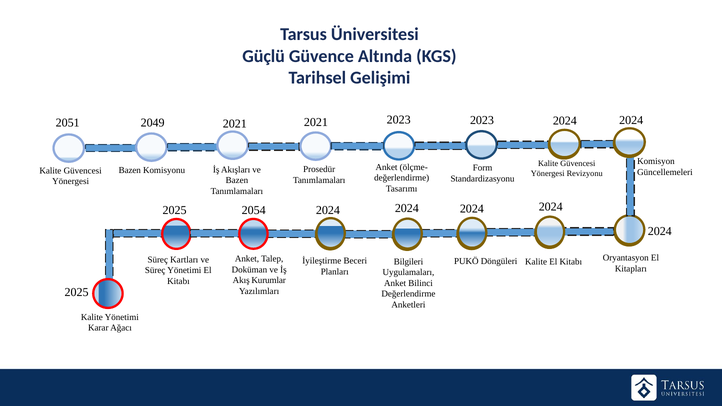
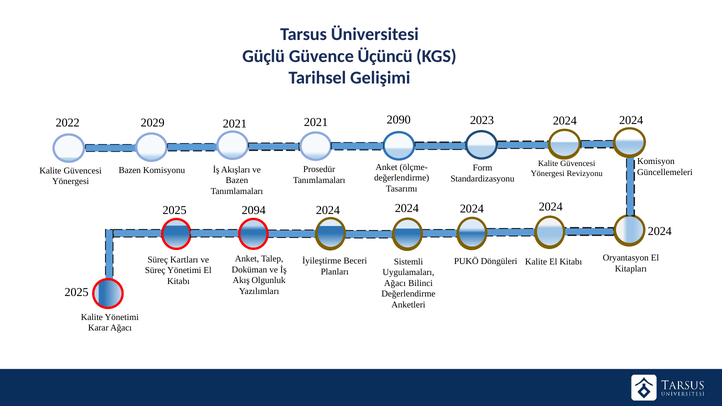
Altında: Altında -> Üçüncü (385, 56)
2023: 2023 -> 2090 (399, 120)
2051: 2051 -> 2022 (68, 123)
2049: 2049 -> 2029 (153, 123)
2054: 2054 -> 2094 (254, 211)
Bilgileri: Bilgileri -> Sistemli (408, 262)
Kurumlar: Kurumlar -> Olgunluk (269, 281)
Anket: Anket -> Ağacı (395, 283)
